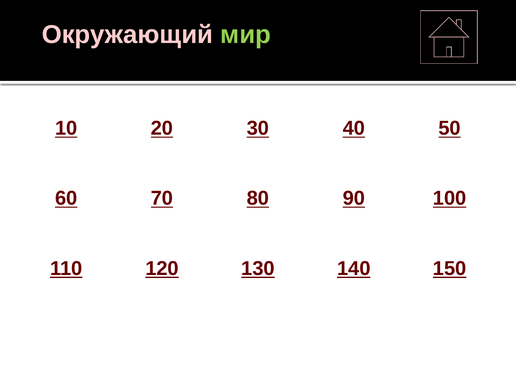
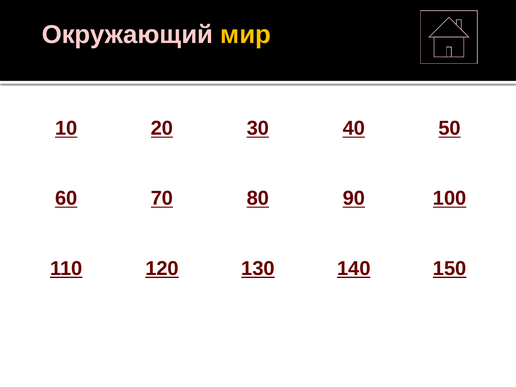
мир colour: light green -> yellow (246, 35)
